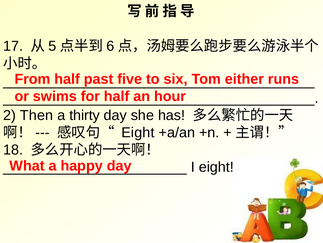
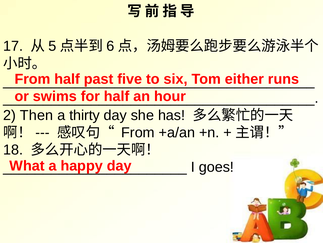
Eight: Eight -> From (138, 132)
I eight: eight -> goes (216, 167)
